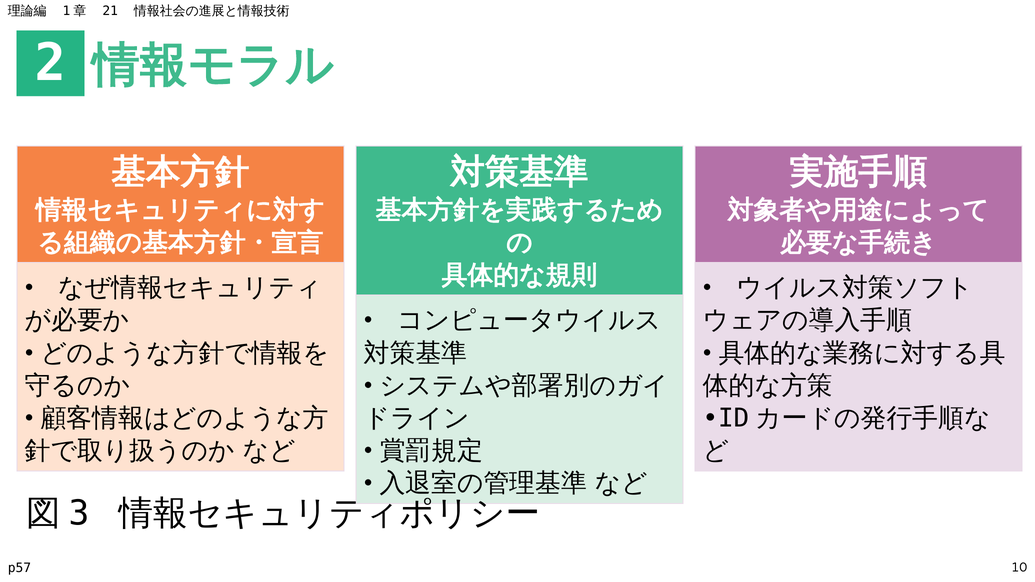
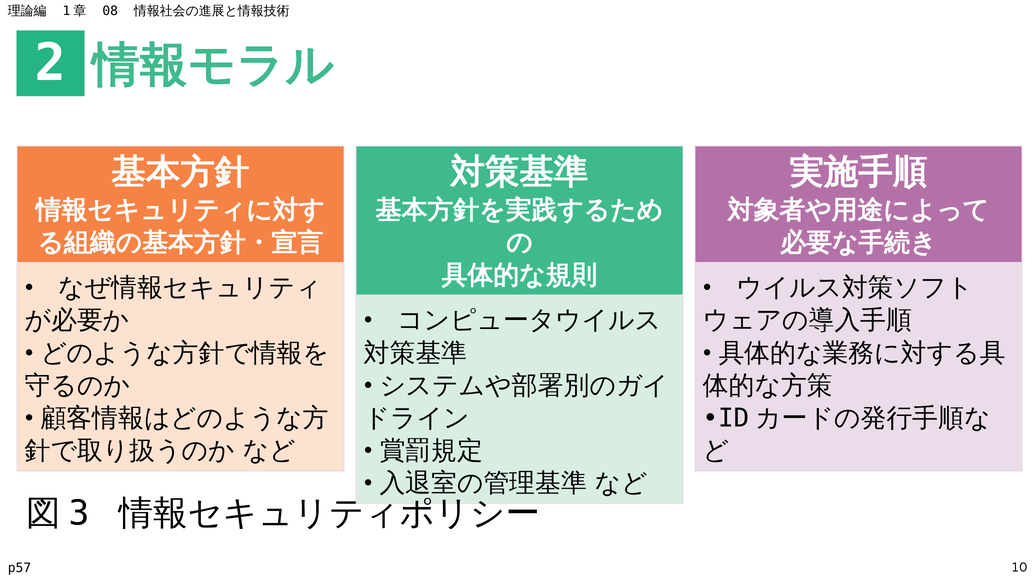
21: 21 -> 08 (110, 11)
